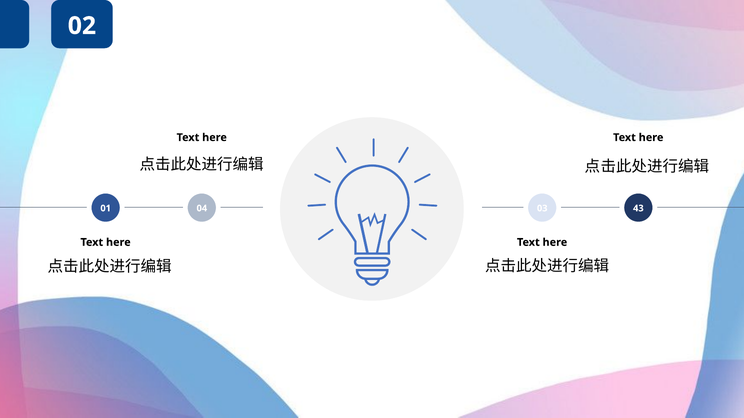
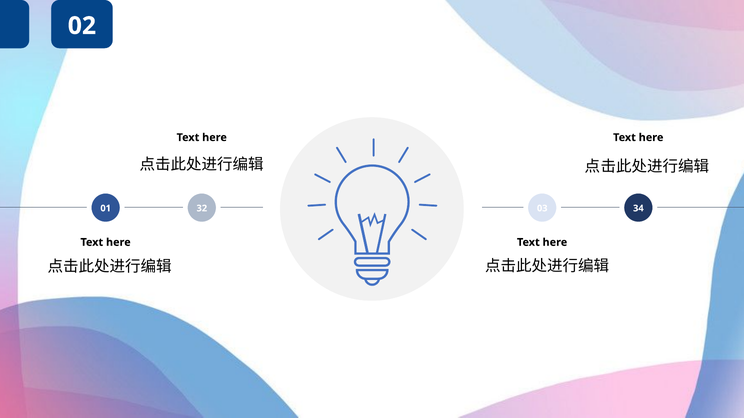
04: 04 -> 32 (202, 209)
43: 43 -> 34 (638, 209)
